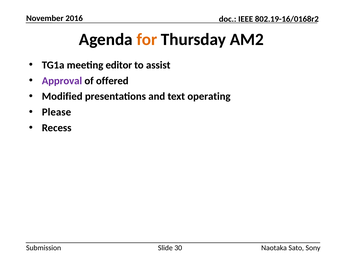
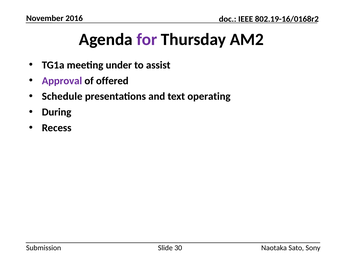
for colour: orange -> purple (147, 40)
editor: editor -> under (119, 65)
Modified: Modified -> Schedule (62, 97)
Please: Please -> During (57, 112)
